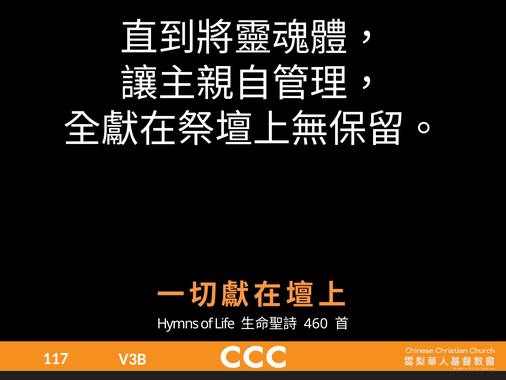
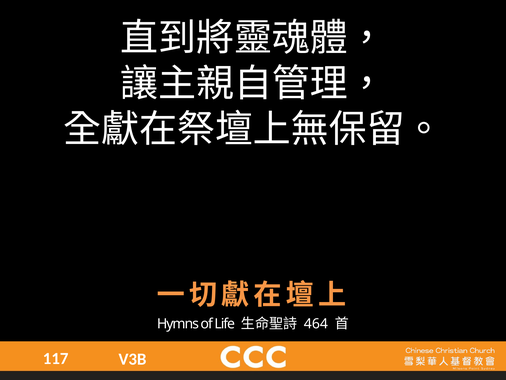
460: 460 -> 464 (316, 324)
